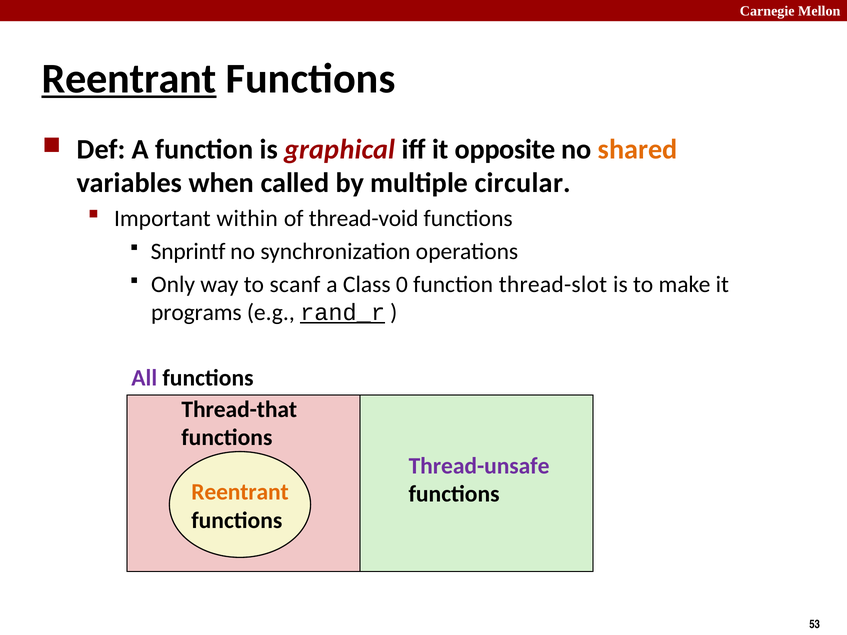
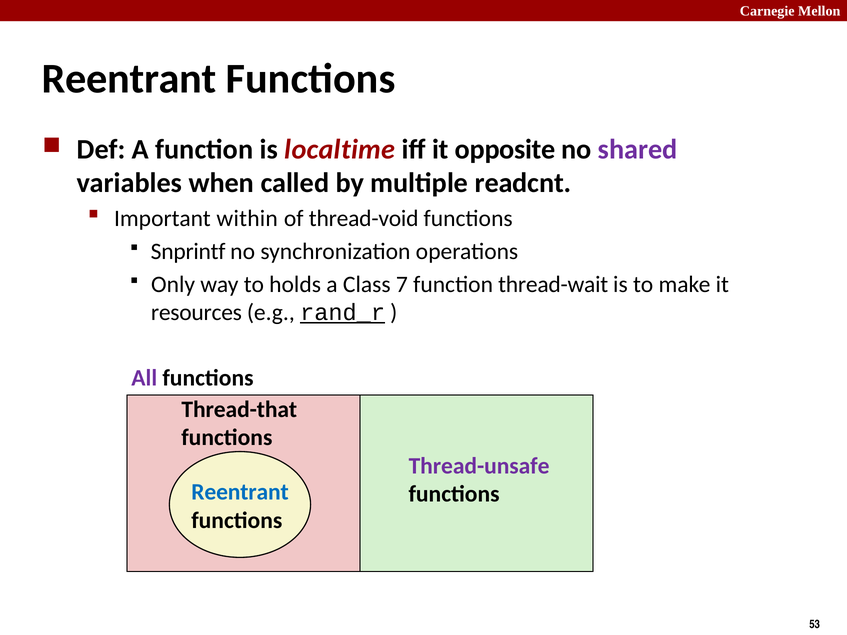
Reentrant underline: present -> none (129, 79)
graphical: graphical -> localtime (340, 149)
shared colour: orange -> purple (638, 149)
circular: circular -> readcnt (523, 183)
scanf: scanf -> holds (295, 285)
0: 0 -> 7 (402, 285)
thread-slot: thread-slot -> thread-wait (553, 285)
programs: programs -> resources (196, 313)
Reentrant colour: orange -> blue (240, 492)
